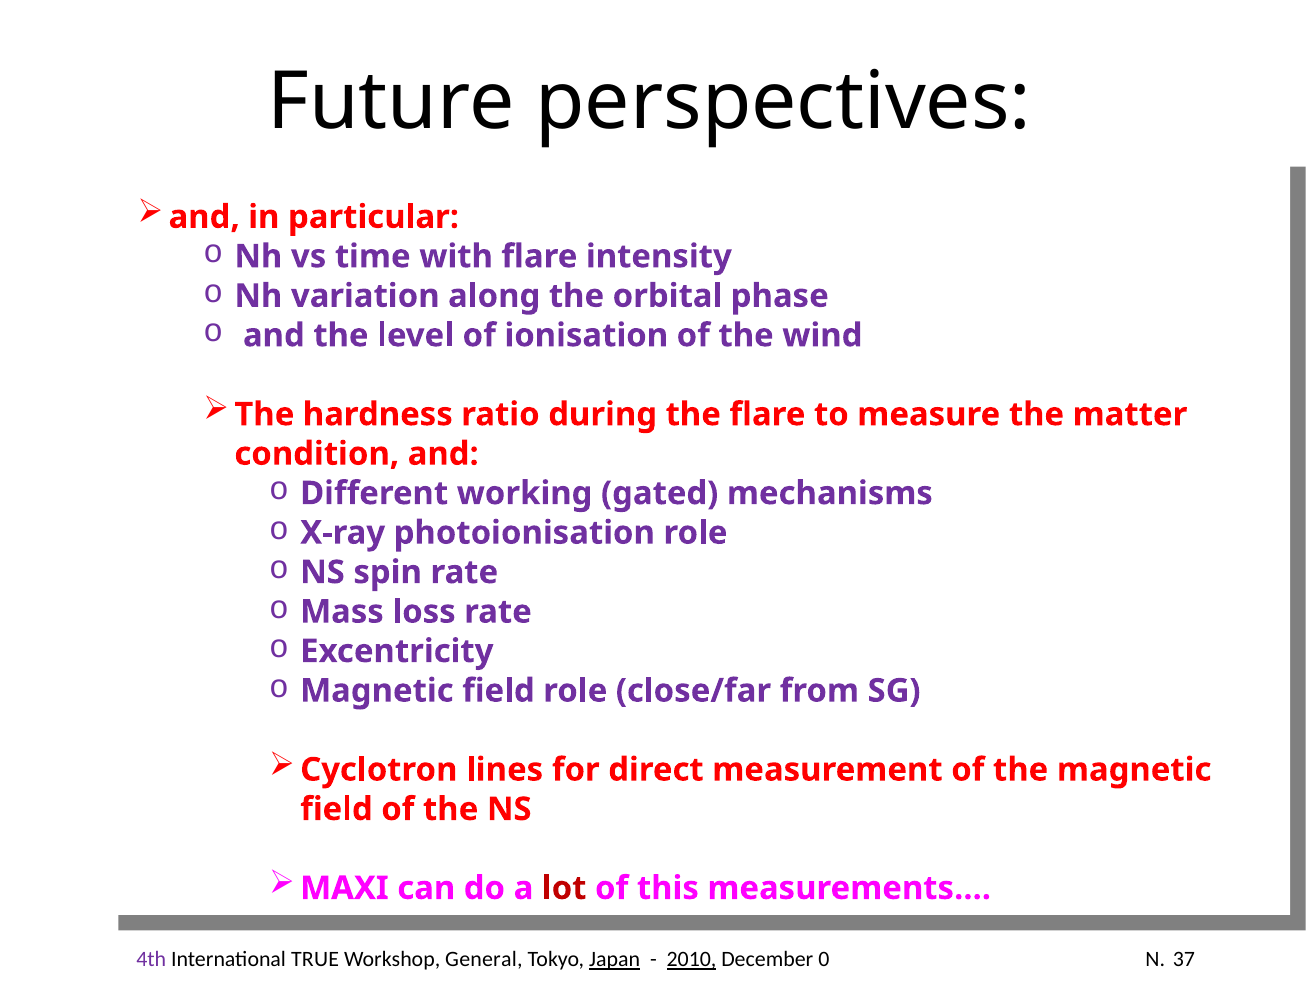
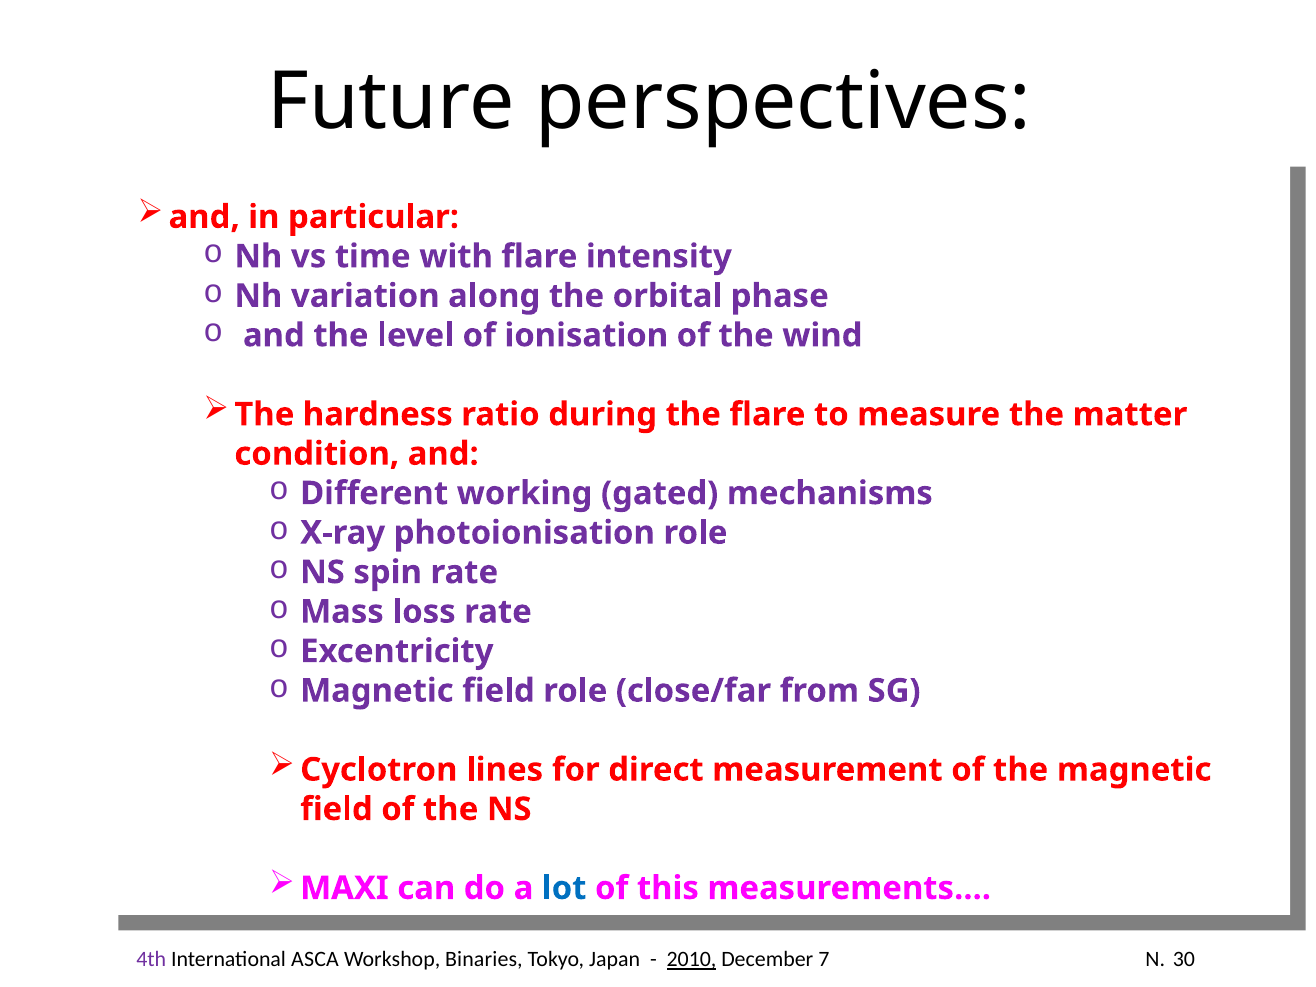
lot colour: red -> blue (564, 888)
TRUE: TRUE -> ASCA (315, 960)
General: General -> Binaries (484, 960)
Japan underline: present -> none (615, 960)
0: 0 -> 7 (824, 960)
37: 37 -> 30 (1184, 960)
